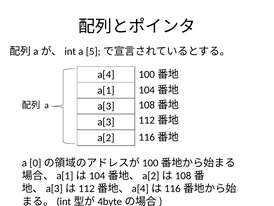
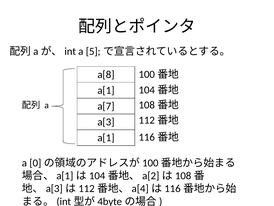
a[4: a[4 -> a[8 (106, 74)
a[3: a[3 -> a[7 (106, 106)
a[2: a[2 -> a[1 (106, 137)
